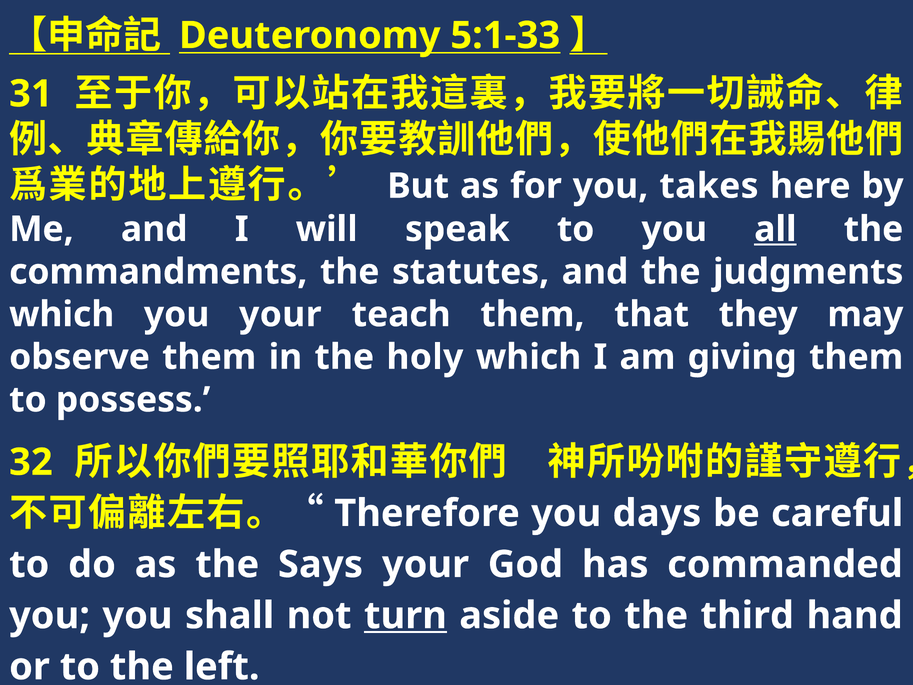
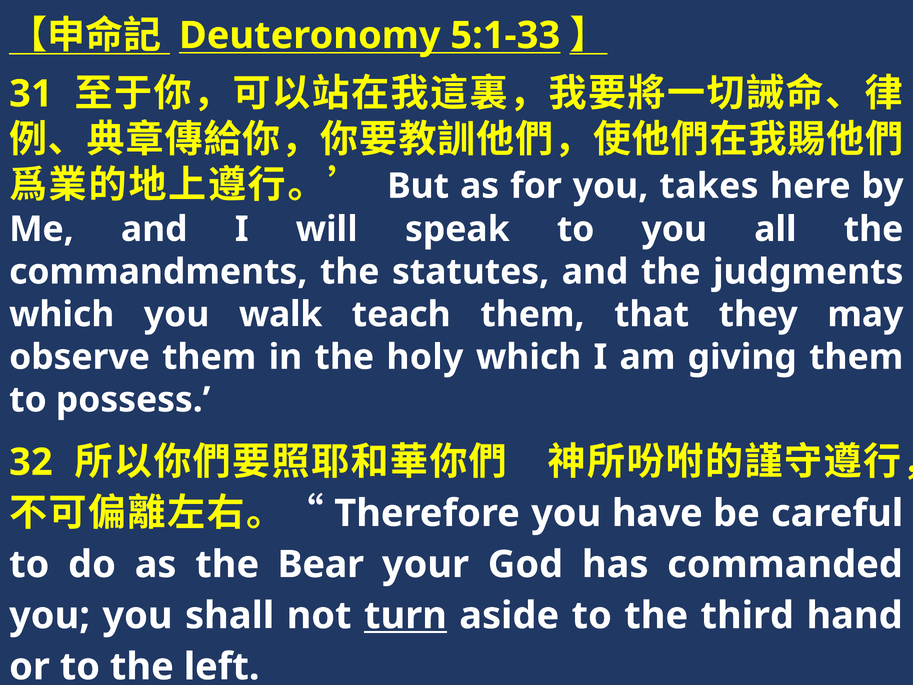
all underline: present -> none (775, 229)
you your: your -> walk (281, 314)
days: days -> have (657, 513)
Says: Says -> Bear (321, 564)
